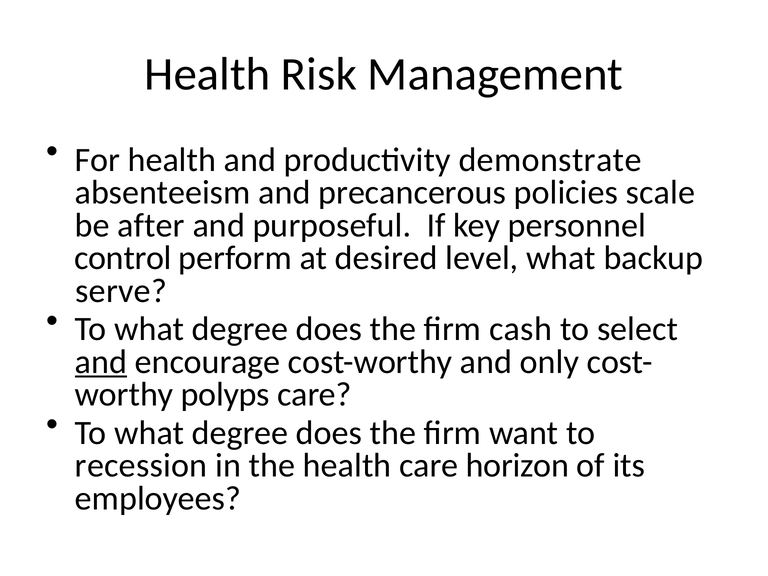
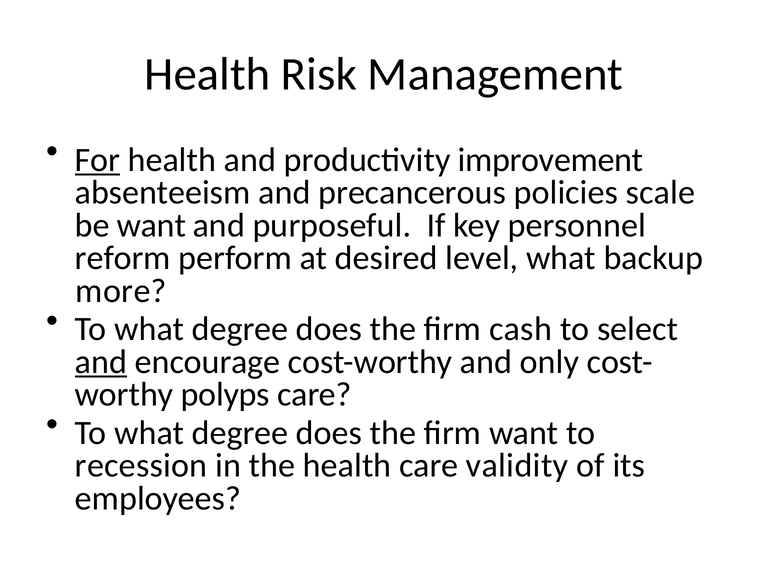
For underline: none -> present (97, 160)
demonstrate: demonstrate -> improvement (550, 160)
be after: after -> want (151, 225)
control: control -> reform (123, 258)
serve: serve -> more (121, 291)
horizon: horizon -> validity (517, 466)
